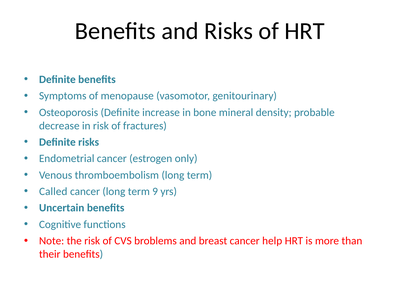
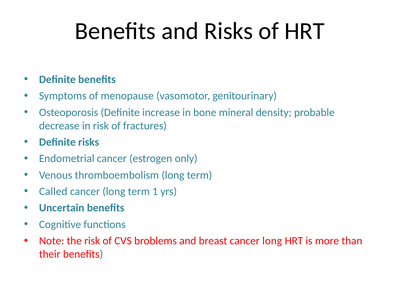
9: 9 -> 1 (155, 192)
breast cancer help: help -> long (272, 241)
